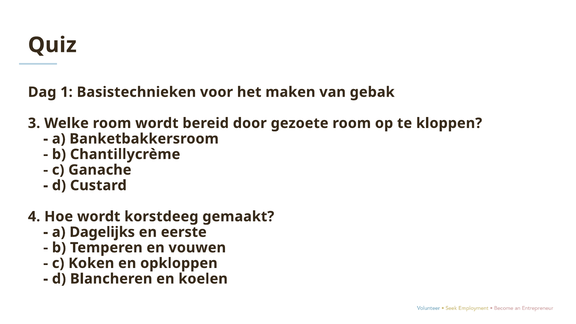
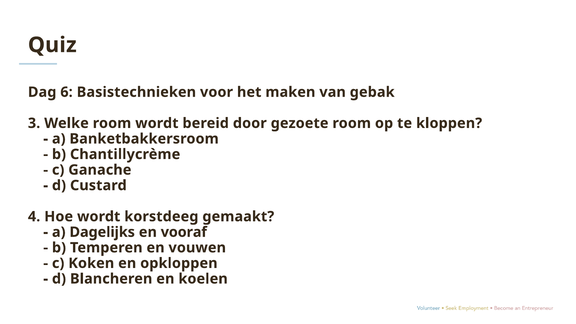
1: 1 -> 6 (67, 92)
eerste: eerste -> vooraf (184, 232)
